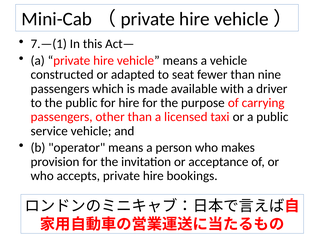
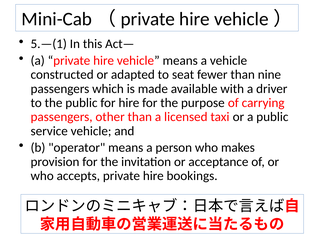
7.—(1: 7.—(1 -> 5.—(1 (49, 44)
